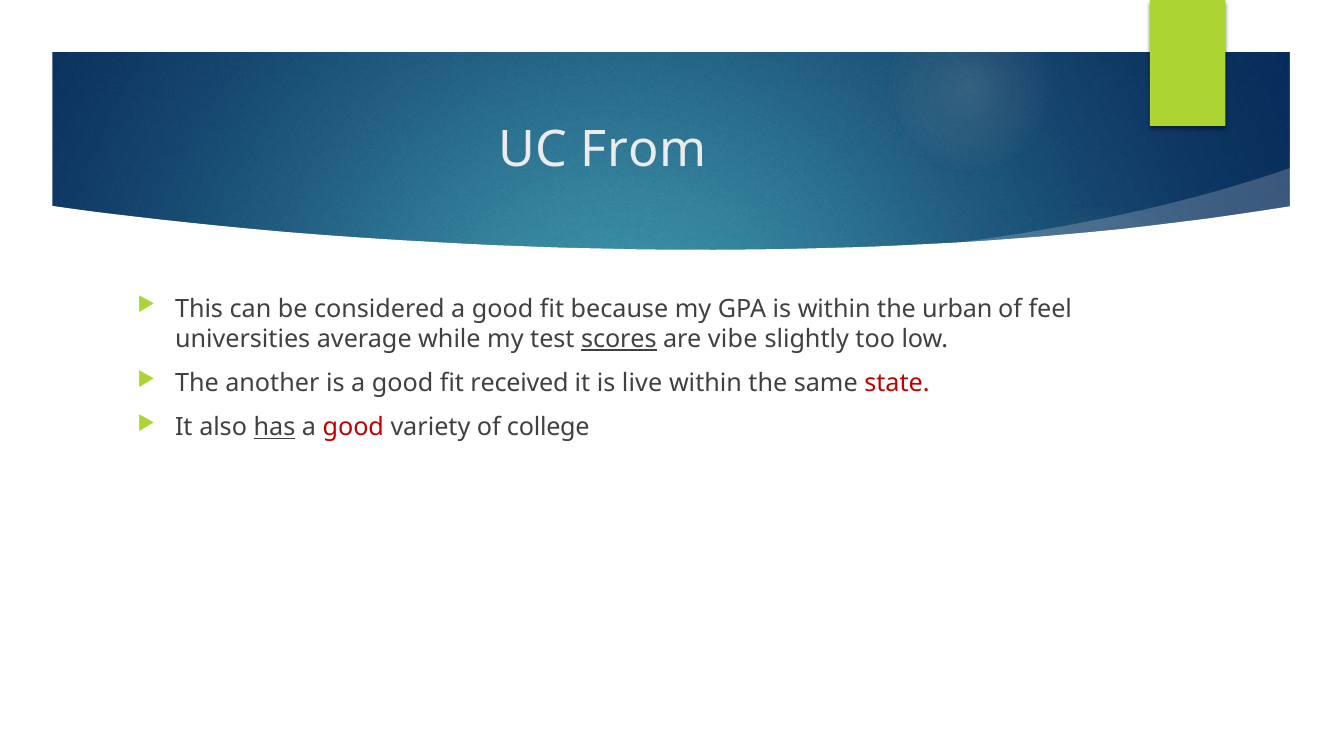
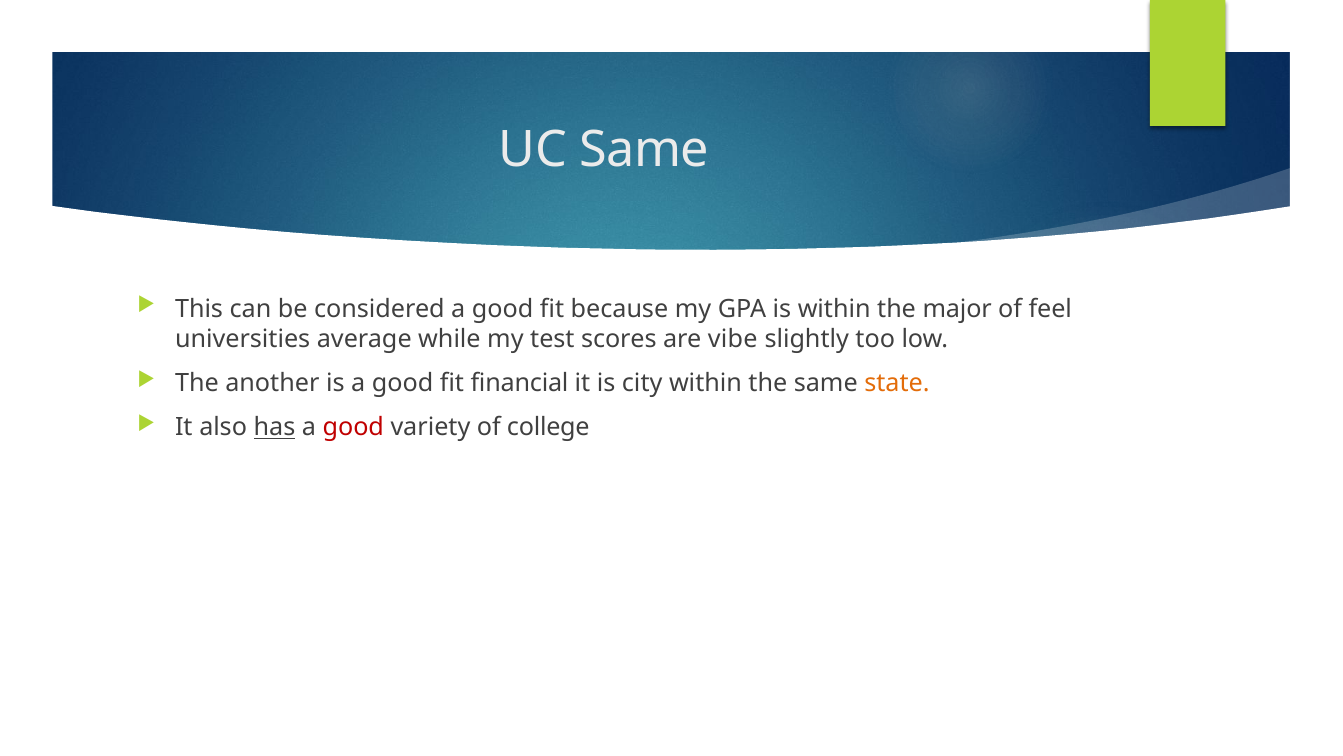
UC From: From -> Same (644, 150)
urban: urban -> major (957, 309)
scores underline: present -> none (619, 339)
received: received -> financial (519, 383)
live: live -> city (642, 383)
state colour: red -> orange (897, 383)
